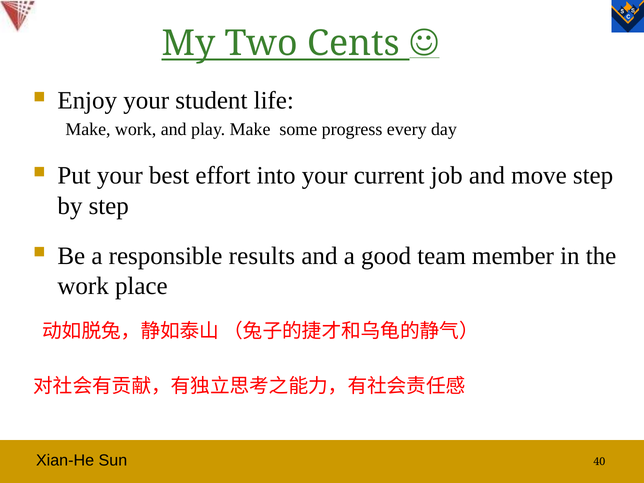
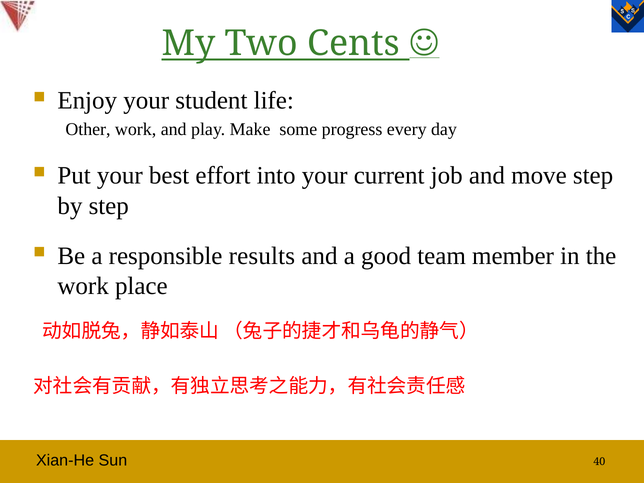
Make: Make -> Other (88, 129)
